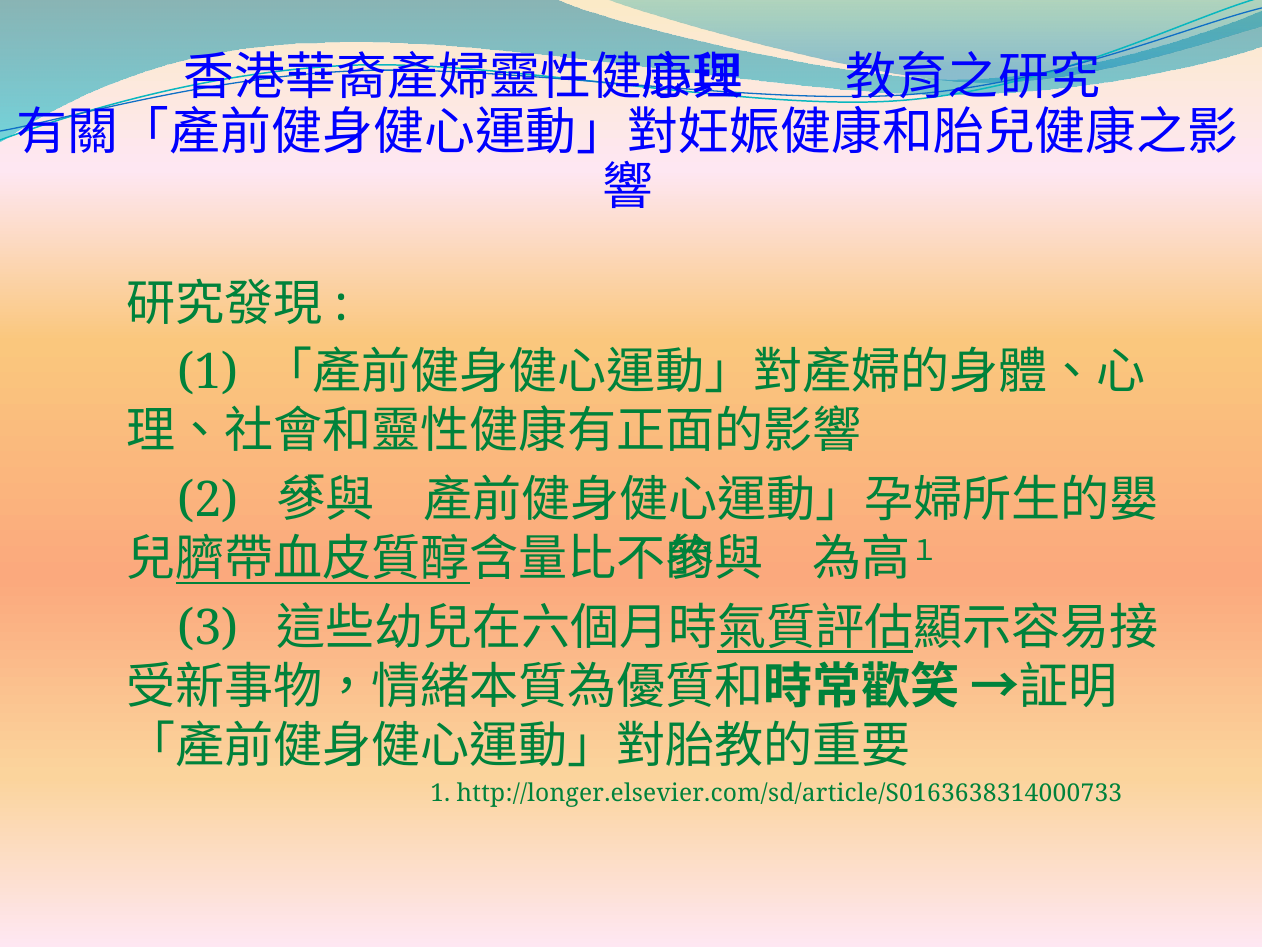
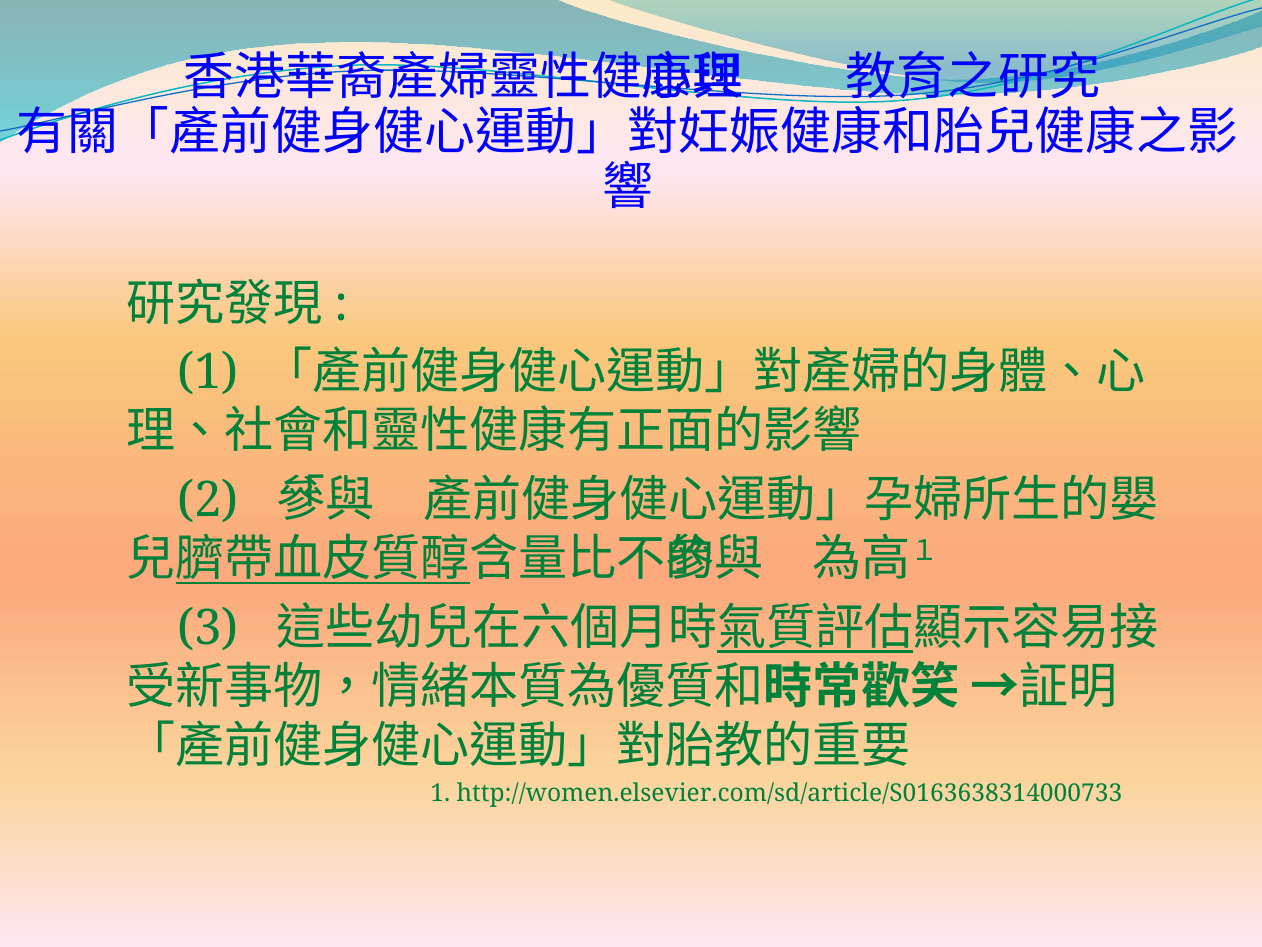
http://longer.elsevier.com/sd/article/S0163638314000733: http://longer.elsevier.com/sd/article/S0163638314000733 -> http://women.elsevier.com/sd/article/S0163638314000733 (790, 793)
